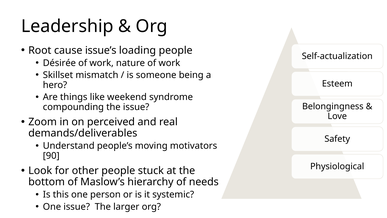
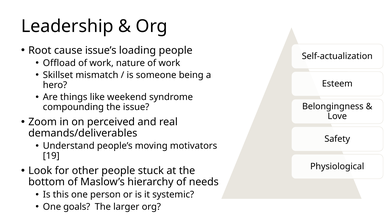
Désirée: Désirée -> Offload (59, 63)
90: 90 -> 19 (51, 156)
One issue: issue -> goals (77, 206)
